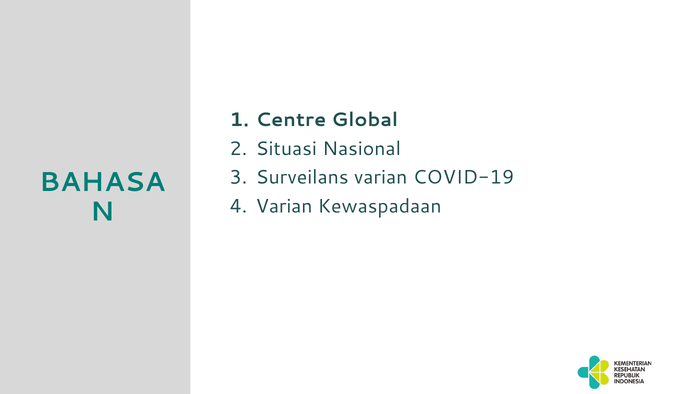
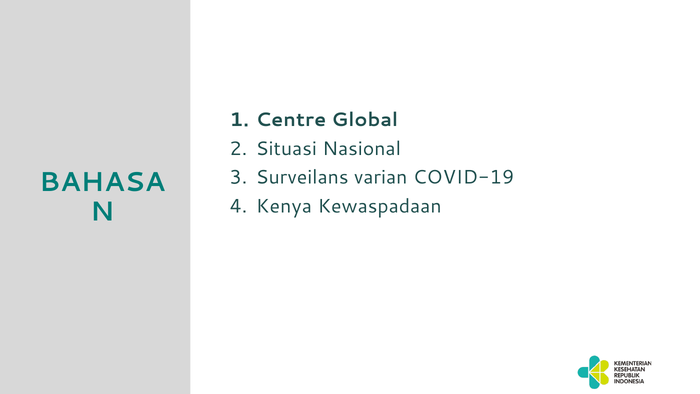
Varian: Varian -> Kenya (284, 206)
